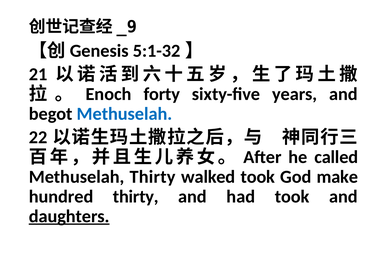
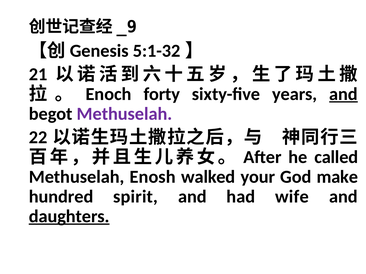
and underline: none -> present (343, 94)
Methuselah colour: blue -> purple (124, 114)
Methuselah Thirty: Thirty -> Enosh (153, 177)
walked took: took -> your (258, 177)
hundred thirty: thirty -> spirit (136, 197)
had took: took -> wife (292, 197)
